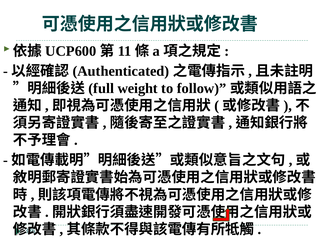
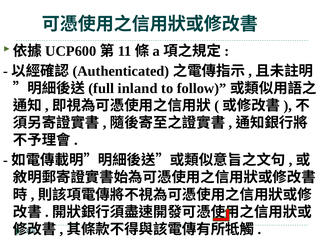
weight: weight -> inland (138, 88)
